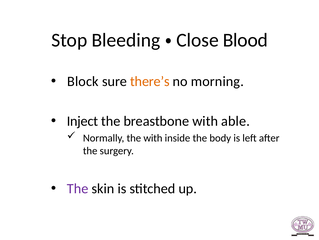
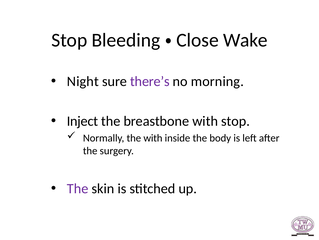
Blood: Blood -> Wake (245, 40)
Block: Block -> Night (83, 81)
there’s colour: orange -> purple (150, 81)
with able: able -> stop (236, 121)
